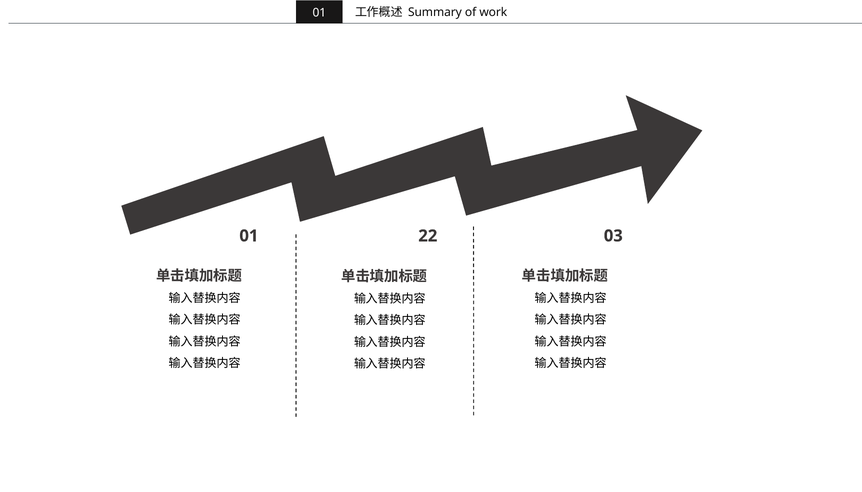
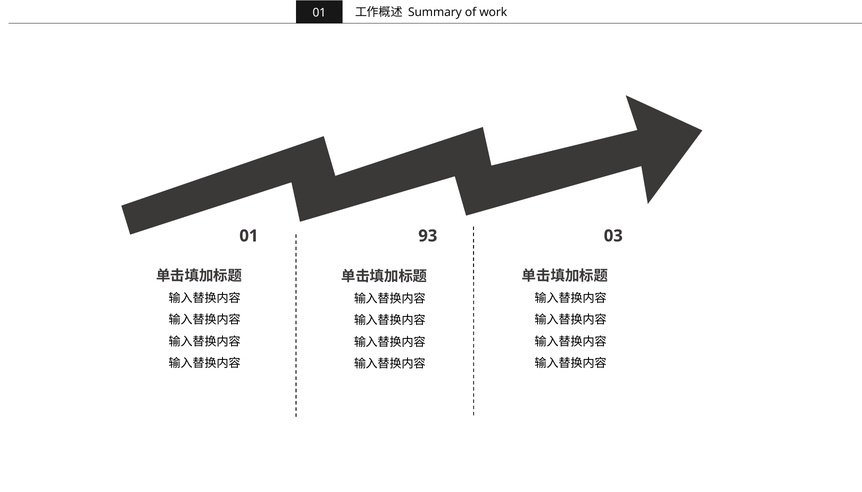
22: 22 -> 93 (428, 236)
